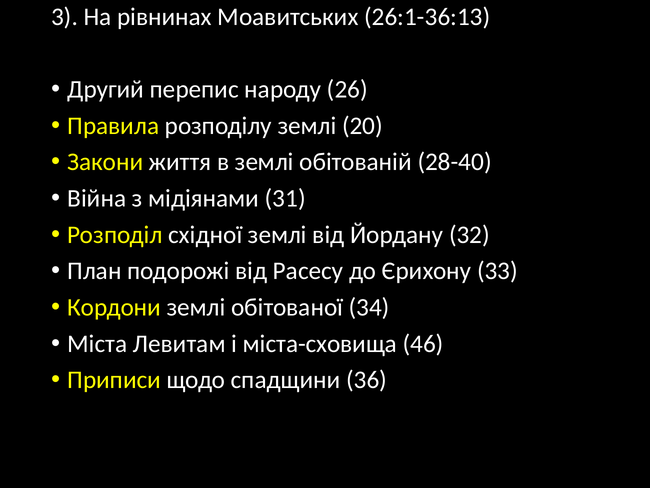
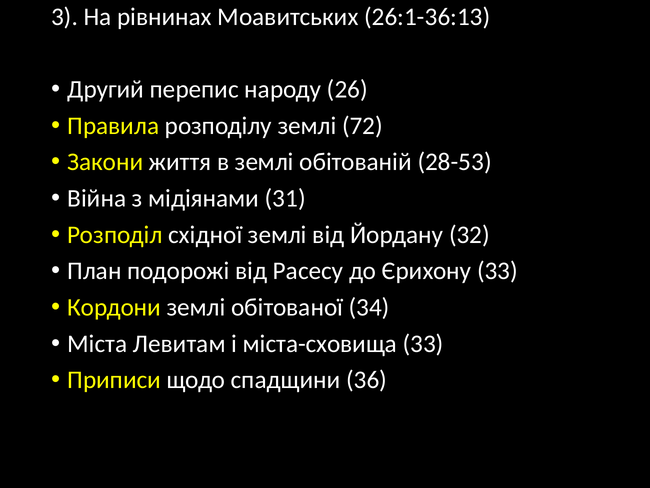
20: 20 -> 72 (362, 126)
28-40: 28-40 -> 28-53 (455, 162)
міста-сховища 46: 46 -> 33 (423, 343)
